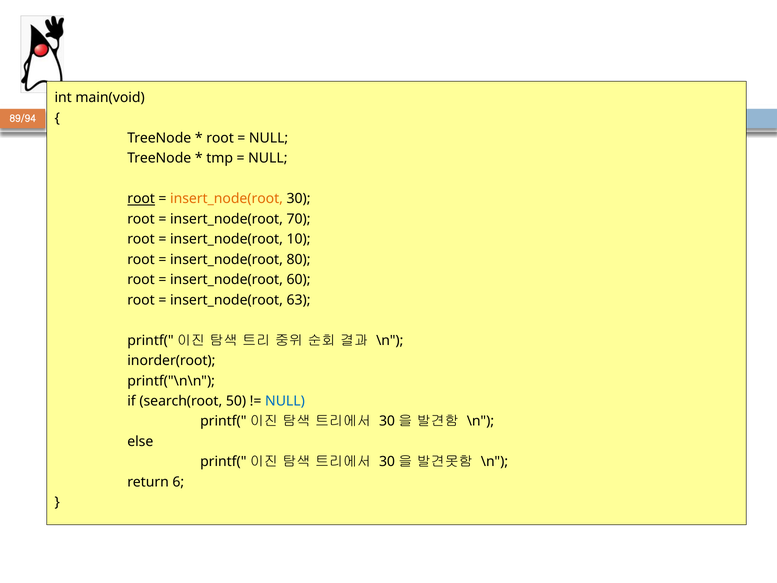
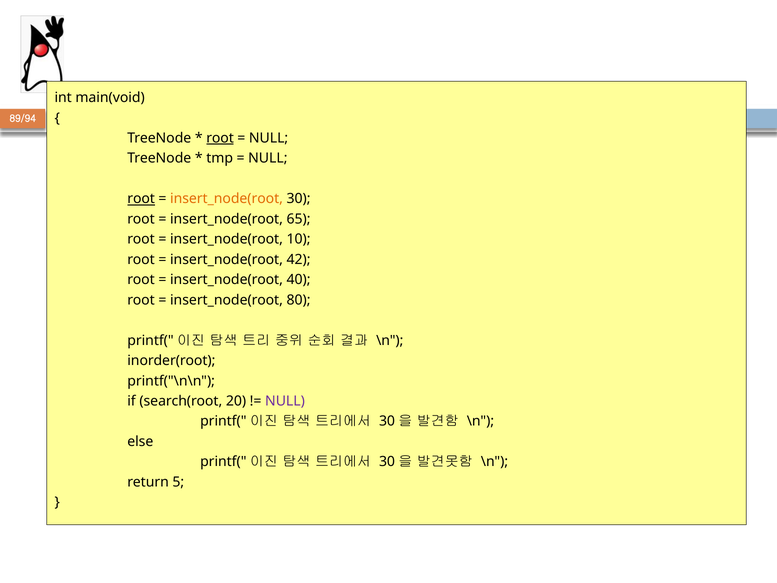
root underline: none -> present (220, 138)
70: 70 -> 65 (299, 219)
80: 80 -> 42 (299, 259)
60: 60 -> 40 (299, 280)
63: 63 -> 80 (299, 300)
50: 50 -> 20 (236, 401)
NULL colour: blue -> purple (285, 401)
6: 6 -> 5 (178, 482)
